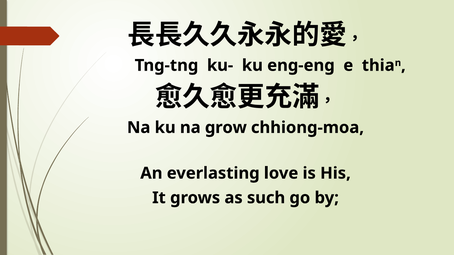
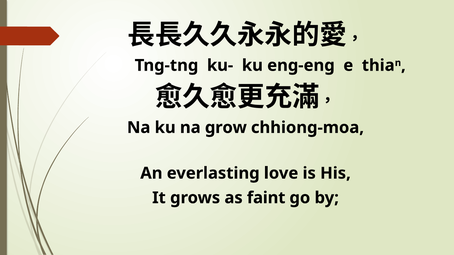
such: such -> faint (266, 198)
